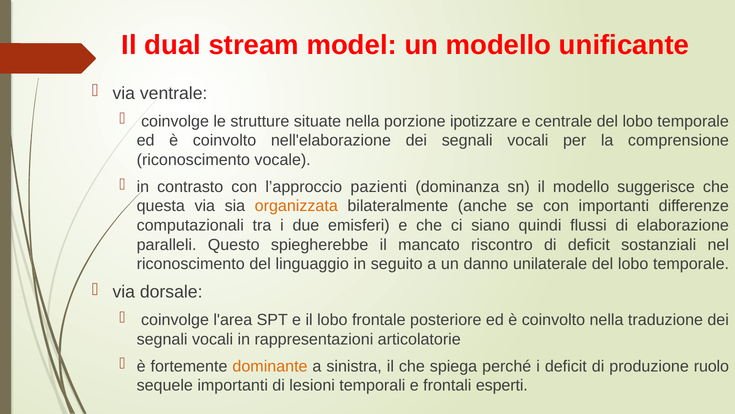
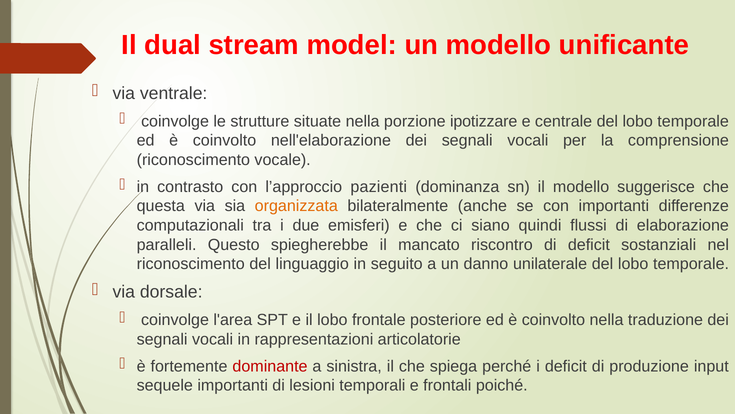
dominante colour: orange -> red (270, 366)
ruolo: ruolo -> input (711, 366)
esperti: esperti -> poiché (502, 385)
